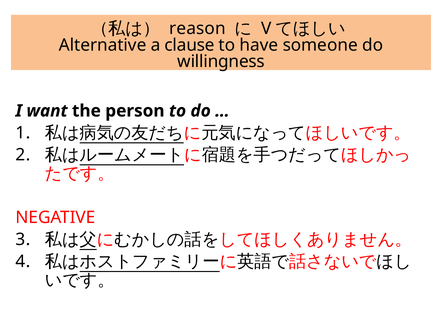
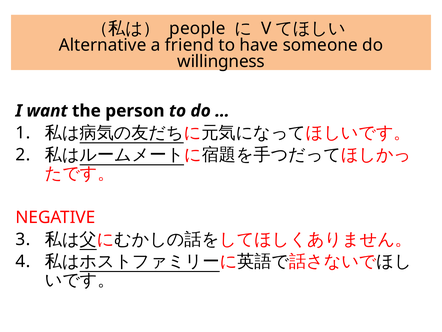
reason: reason -> people (197, 28)
clause: clause -> friend (189, 45)
